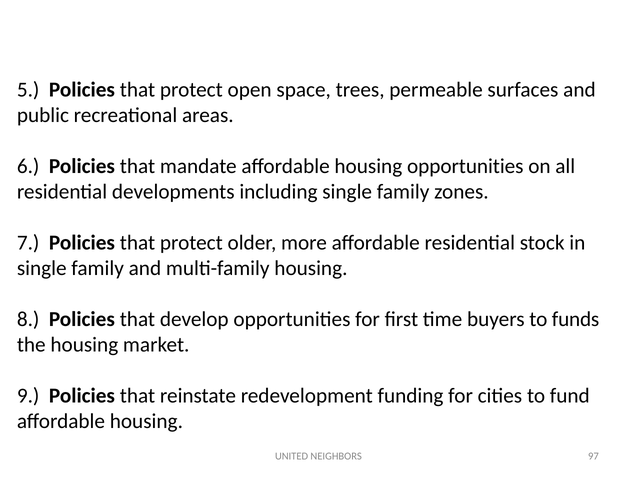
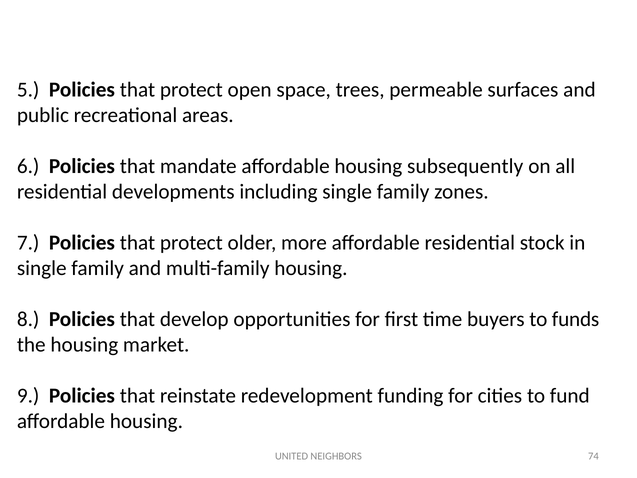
housing opportunities: opportunities -> subsequently (465, 166)
97: 97 -> 74 (593, 456)
